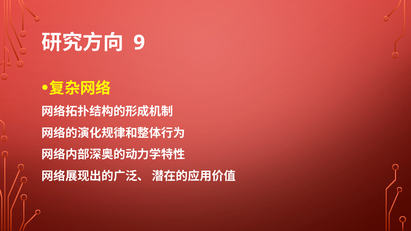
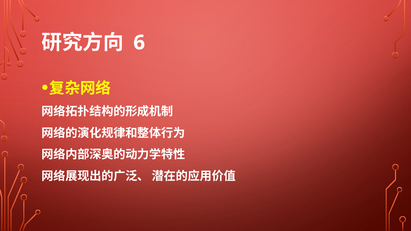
9: 9 -> 6 (139, 43)
